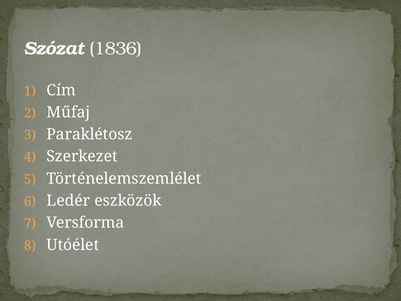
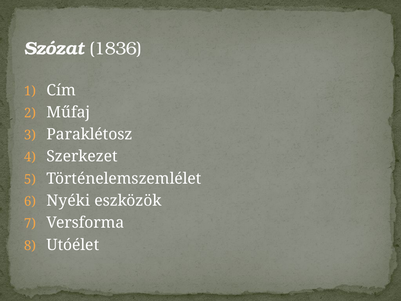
Ledér: Ledér -> Nyéki (68, 201)
